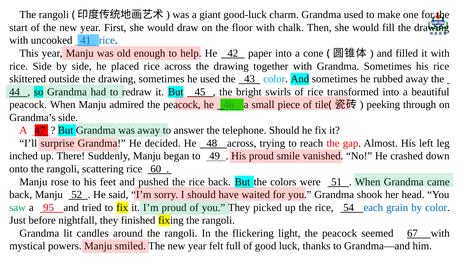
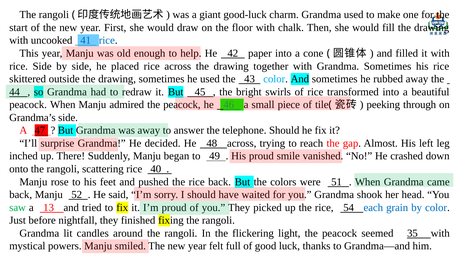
60: 60 -> 40 (156, 169)
95: 95 -> 13 (49, 207)
67: 67 -> 35 (412, 233)
